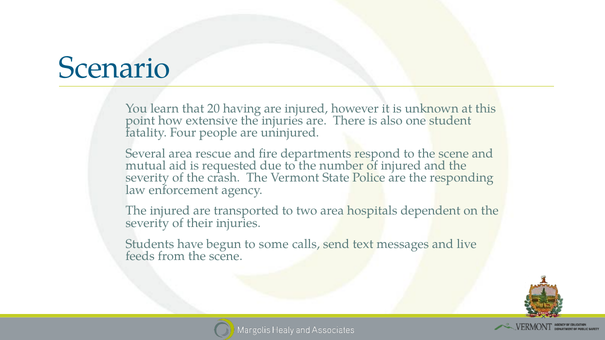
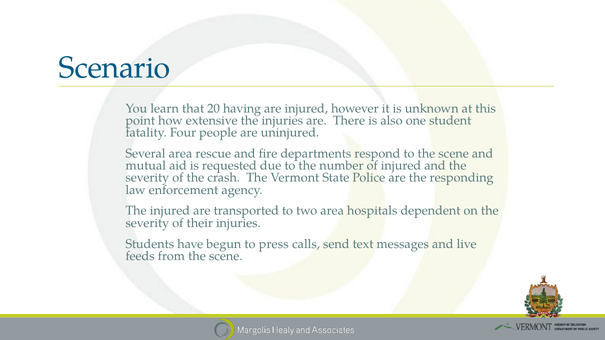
some: some -> press (274, 244)
